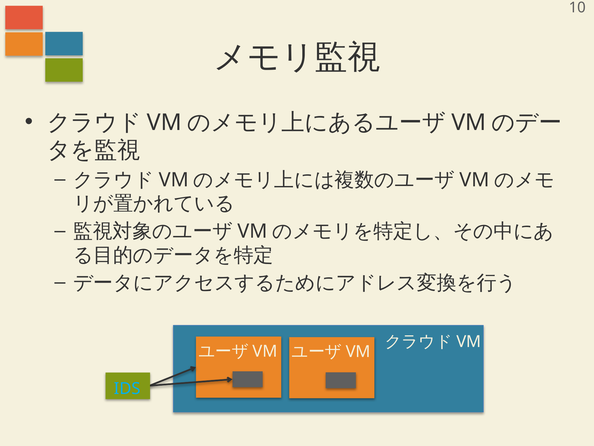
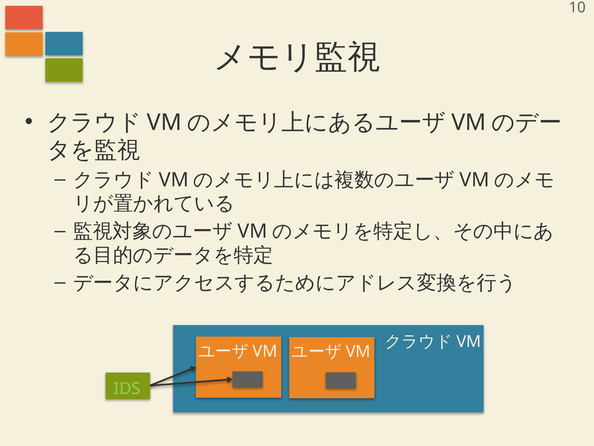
IDS colour: light blue -> light green (127, 388)
